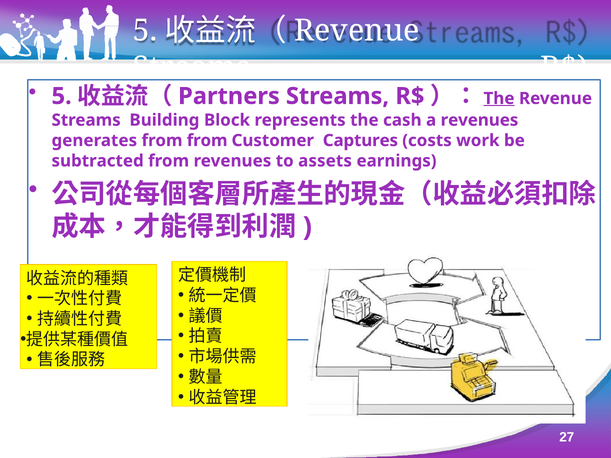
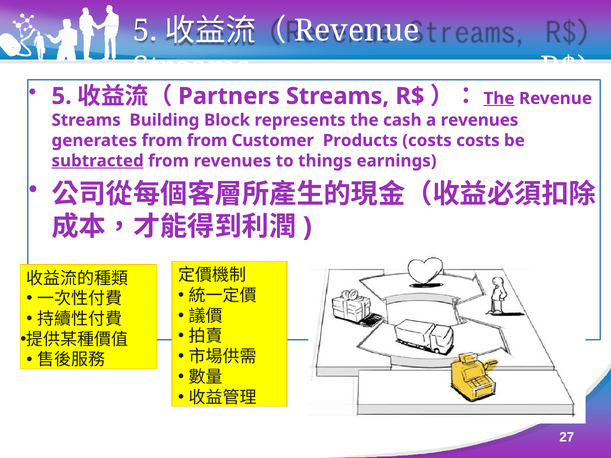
Captures: Captures -> Products (360, 141)
costs work: work -> costs (478, 141)
subtracted underline: none -> present (98, 161)
assets: assets -> things (325, 161)
